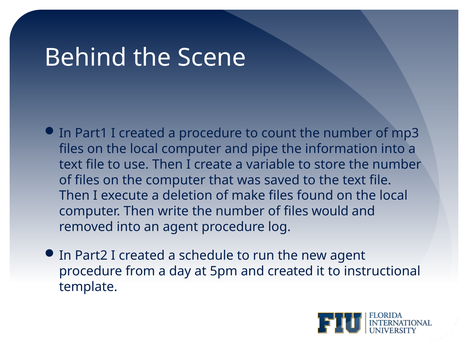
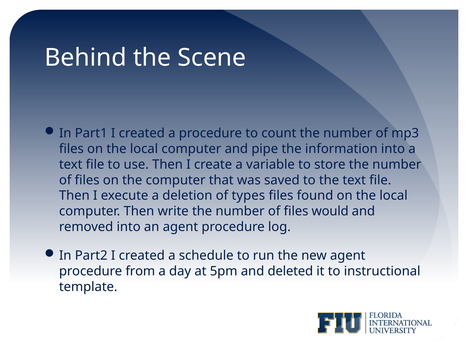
make: make -> types (248, 196)
and created: created -> deleted (290, 271)
